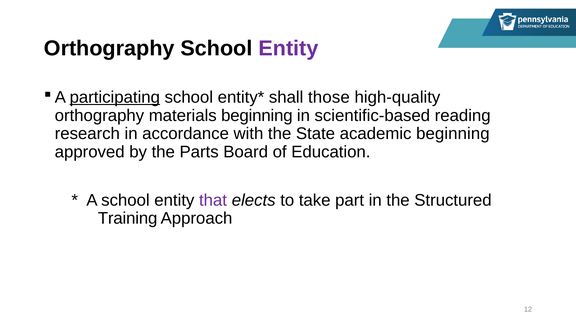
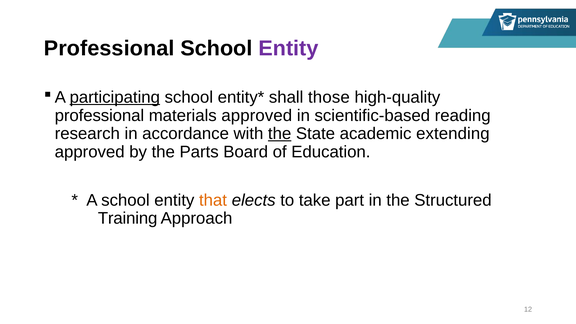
Orthography: Orthography -> Professional (109, 48)
orthography: orthography -> professional (99, 116)
materials beginning: beginning -> approved (257, 116)
the underline: none -> present (280, 134)
academic beginning: beginning -> extending (453, 134)
that colour: purple -> orange (213, 200)
